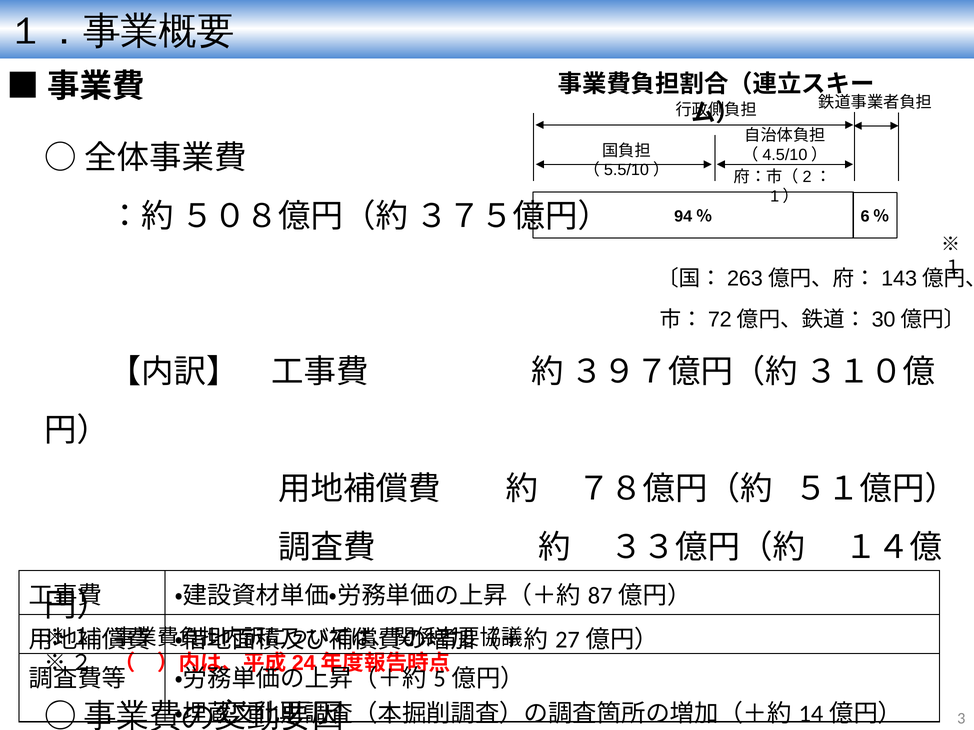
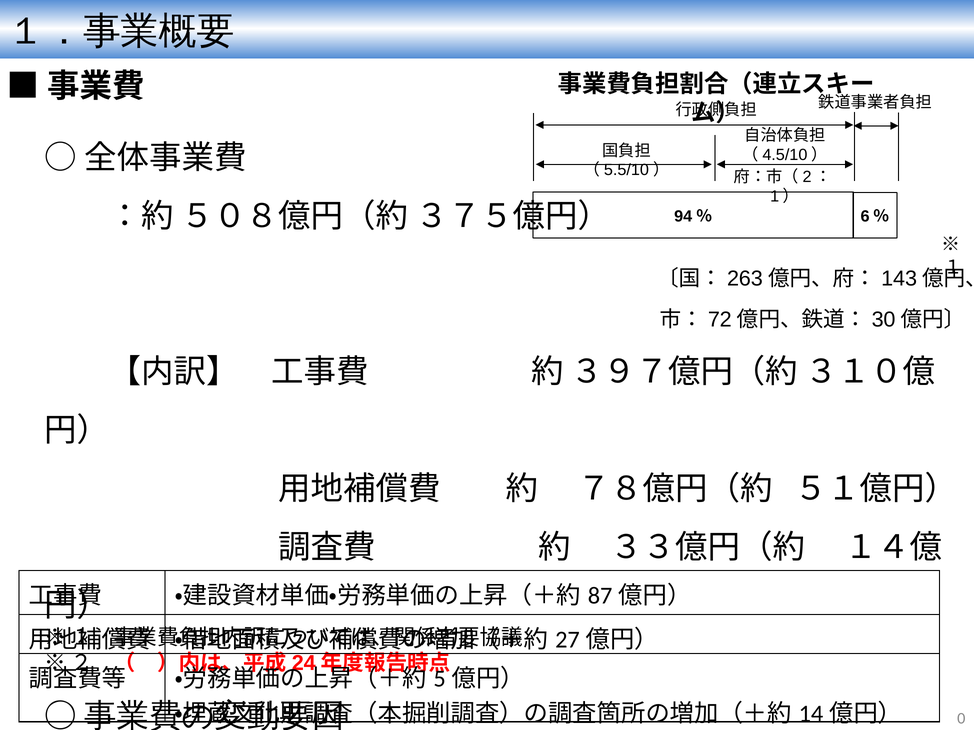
3: 3 -> 0 (961, 719)
